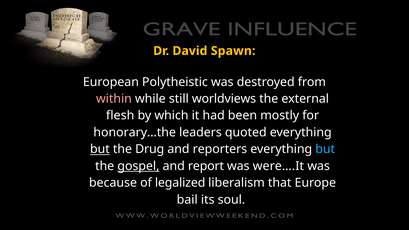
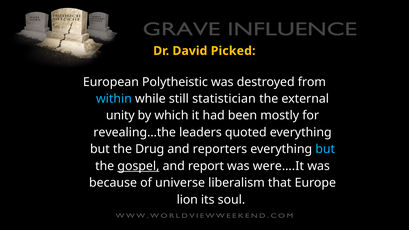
Spawn: Spawn -> Picked (233, 51)
within colour: pink -> light blue (114, 99)
worldviews: worldviews -> statistician (224, 99)
flesh: flesh -> unity (120, 116)
honorary…the: honorary…the -> revealing…the (135, 132)
but underline: present -> none (100, 149)
legalized: legalized -> universe (180, 183)
bail: bail -> lion (187, 200)
